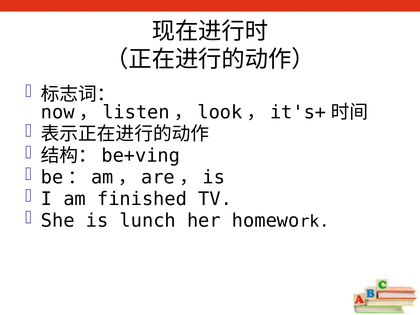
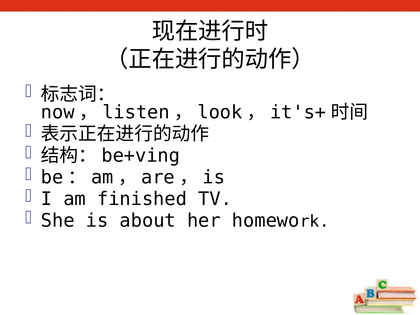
lunch: lunch -> about (148, 221)
